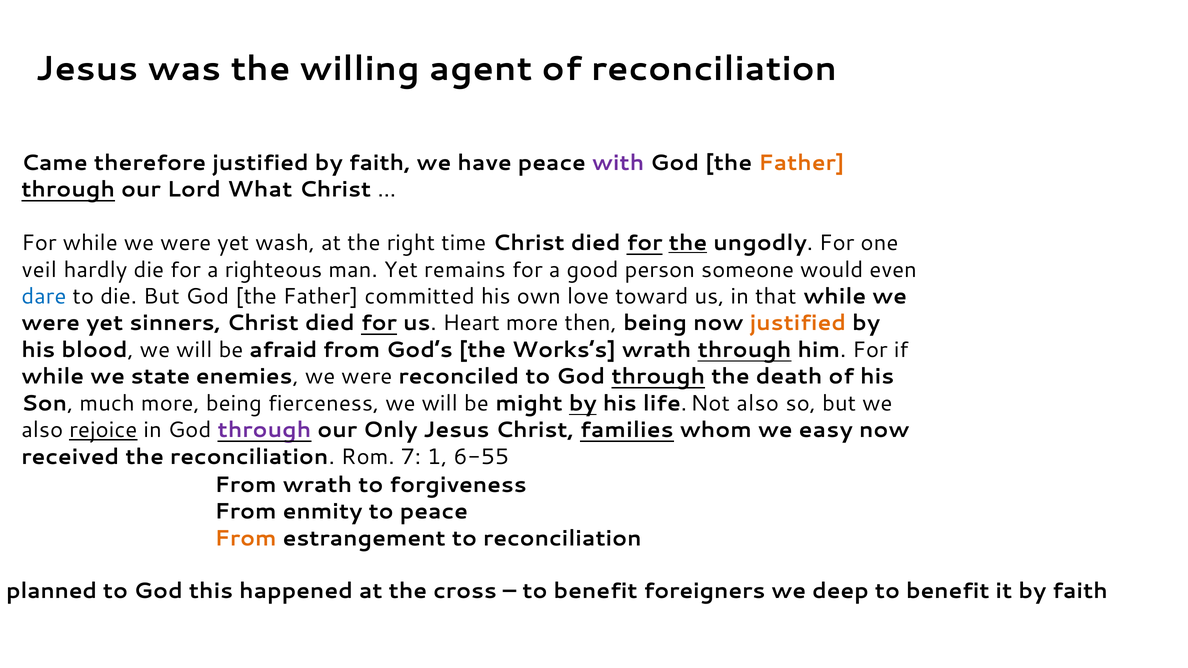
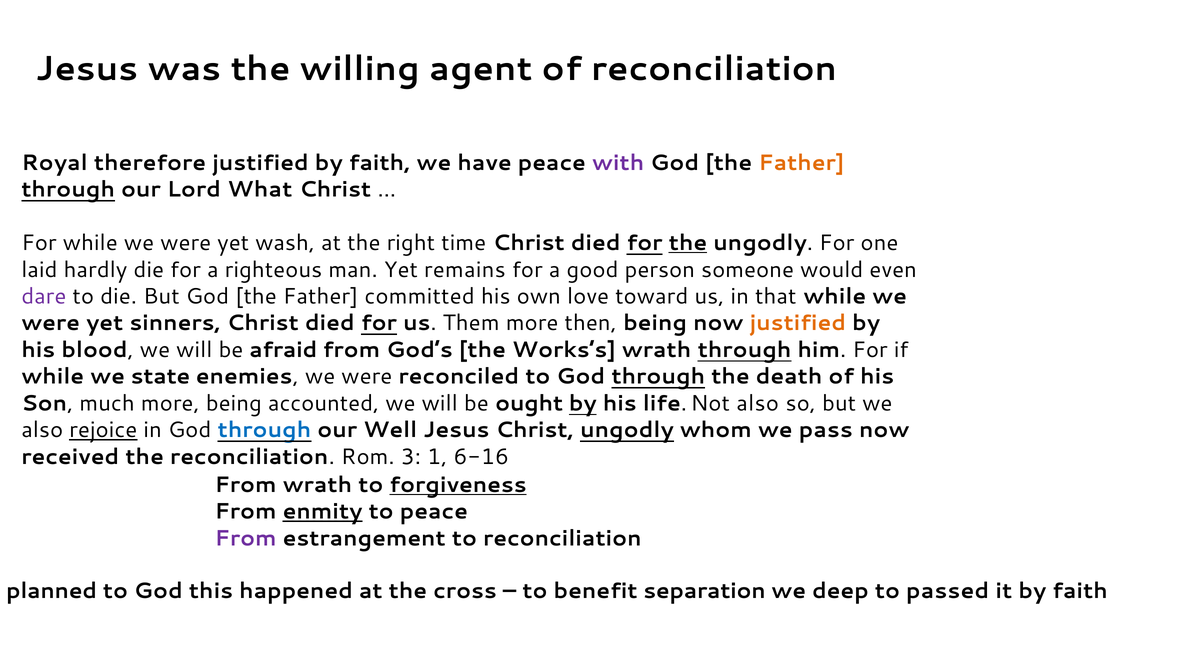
Came: Came -> Royal (54, 163)
veil: veil -> laid (39, 270)
dare colour: blue -> purple (44, 297)
Heart: Heart -> Them (471, 323)
fierceness: fierceness -> accounted (324, 403)
might: might -> ought (529, 403)
through colour: purple -> blue (264, 430)
Only: Only -> Well (390, 430)
Christ families: families -> ungodly (627, 430)
easy: easy -> pass (826, 430)
7: 7 -> 3 (411, 457)
6-55: 6-55 -> 6-16 (481, 457)
forgiveness underline: none -> present (458, 485)
enmity underline: none -> present (323, 512)
From colour: orange -> purple (246, 539)
foreigners: foreigners -> separation (705, 591)
benefit: benefit -> passed (948, 591)
